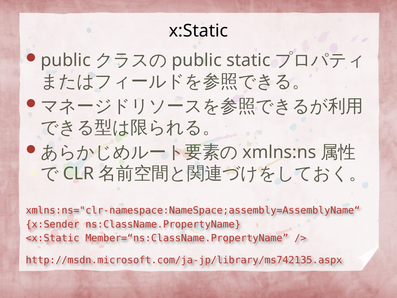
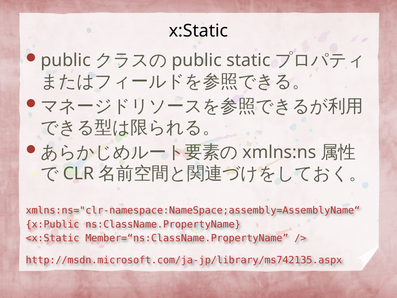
x:Sender: x:Sender -> x:Public (53, 224)
